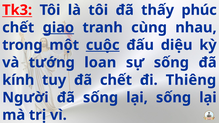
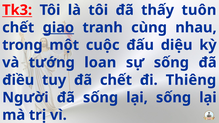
phúc: phúc -> tuôn (199, 10)
cuộc underline: present -> none (103, 45)
kính: kính -> điều (18, 80)
